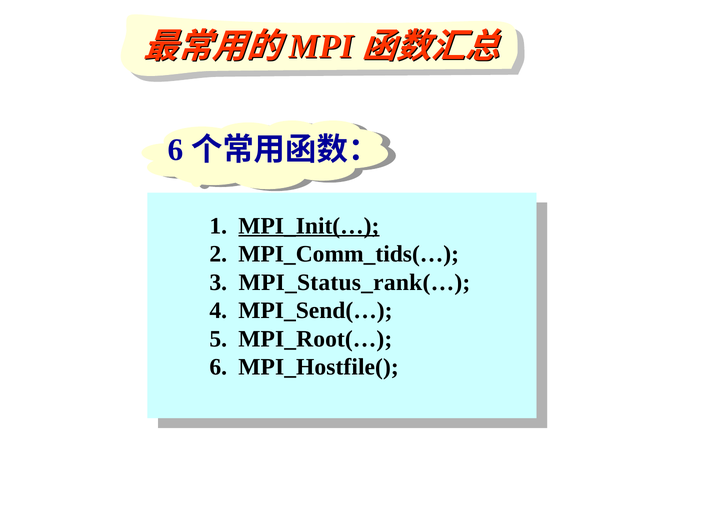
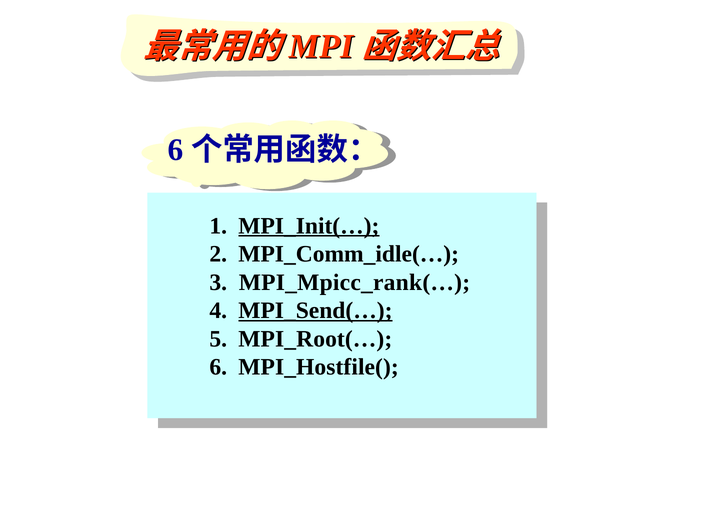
MPI_Comm_tids(…: MPI_Comm_tids(… -> MPI_Comm_idle(… (349, 254)
MPI_Status_rank(…: MPI_Status_rank(… -> MPI_Mpicc_rank(… (354, 282)
MPI_Send(… underline: none -> present (315, 310)
